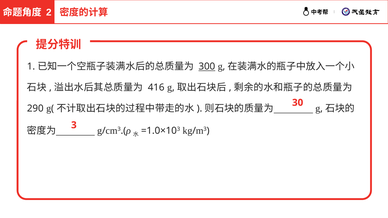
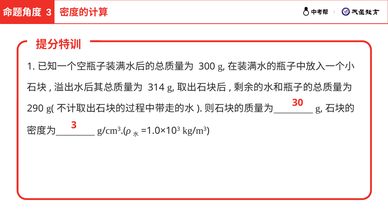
2: 2 -> 3 (49, 12)
300 underline: present -> none (207, 67)
416: 416 -> 314 (156, 88)
